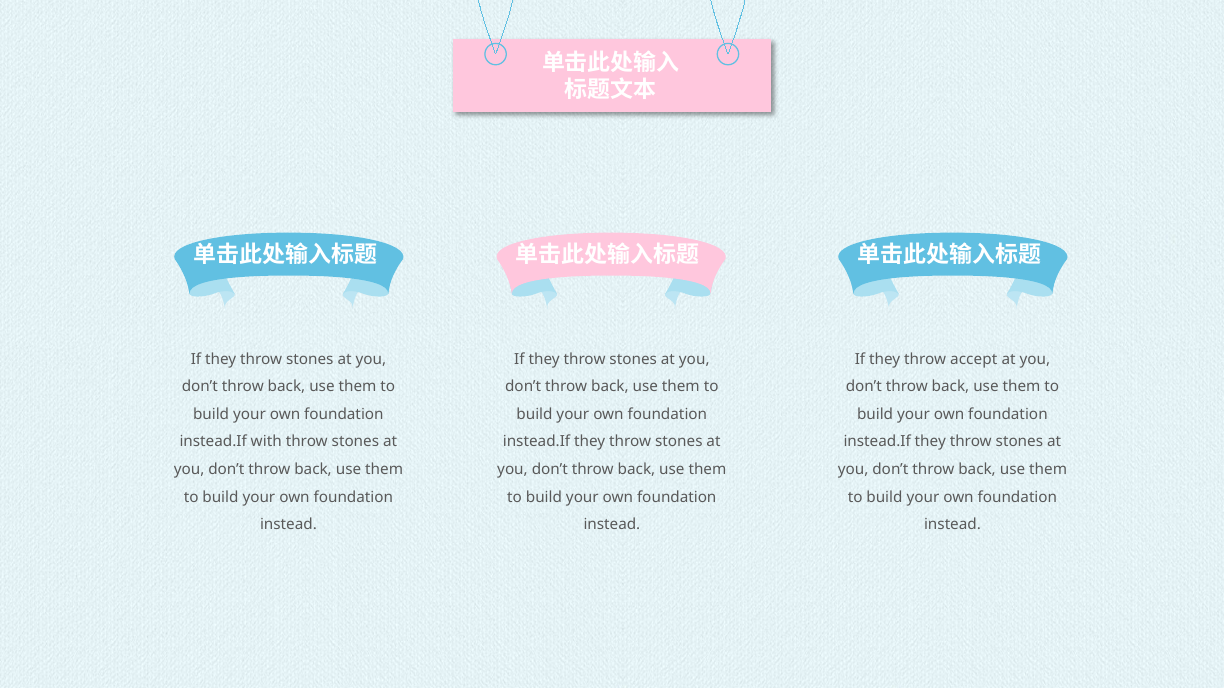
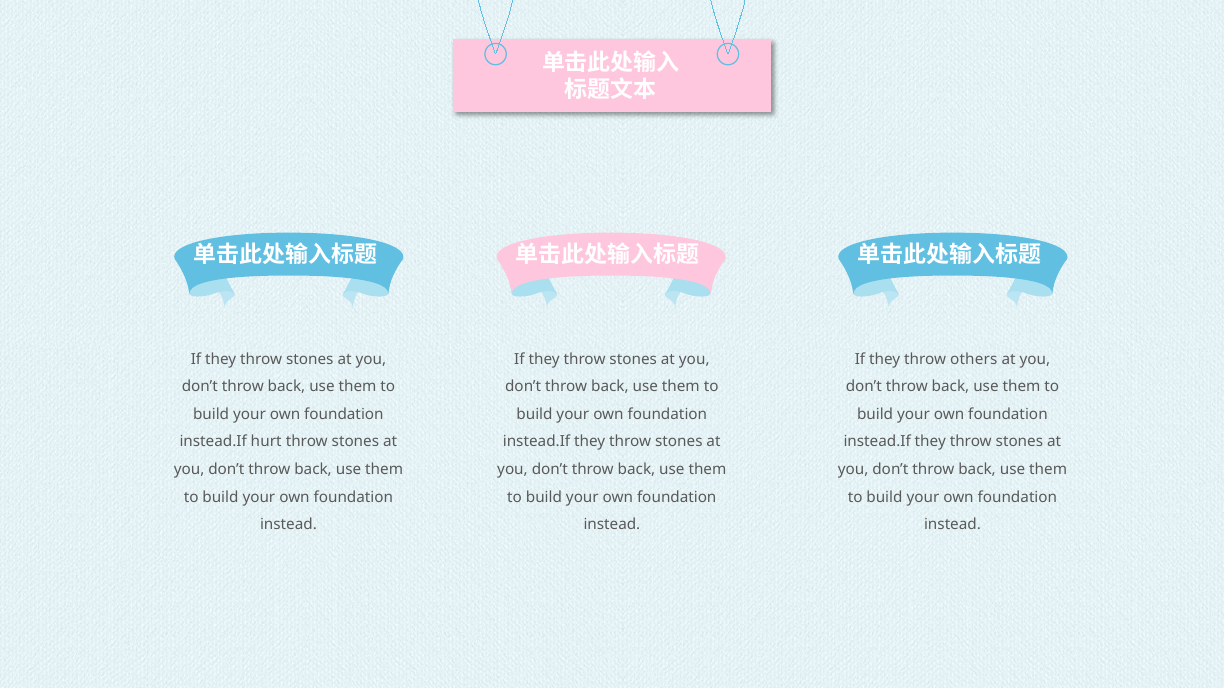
accept: accept -> others (974, 360)
with: with -> hurt (266, 442)
